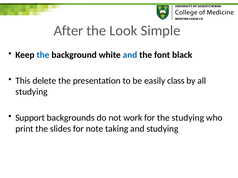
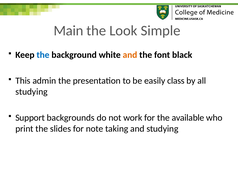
After: After -> Main (68, 31)
and colour: blue -> orange (130, 55)
delete: delete -> admin (44, 81)
the studying: studying -> available (188, 118)
